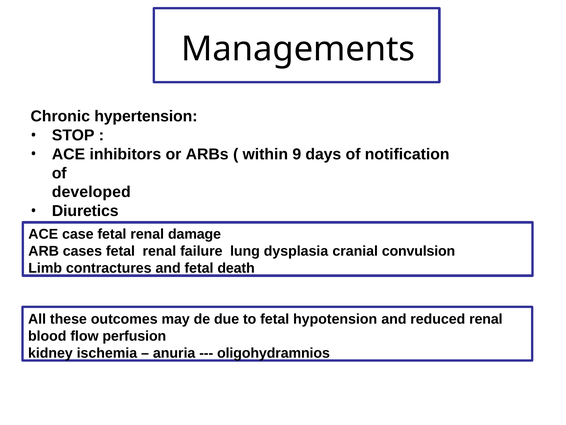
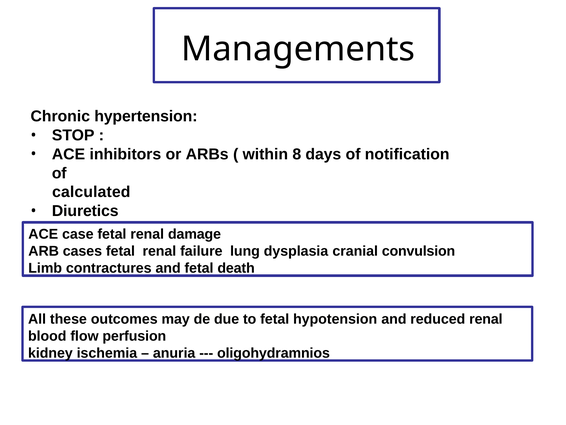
9: 9 -> 8 (297, 154)
developed: developed -> calculated (91, 192)
